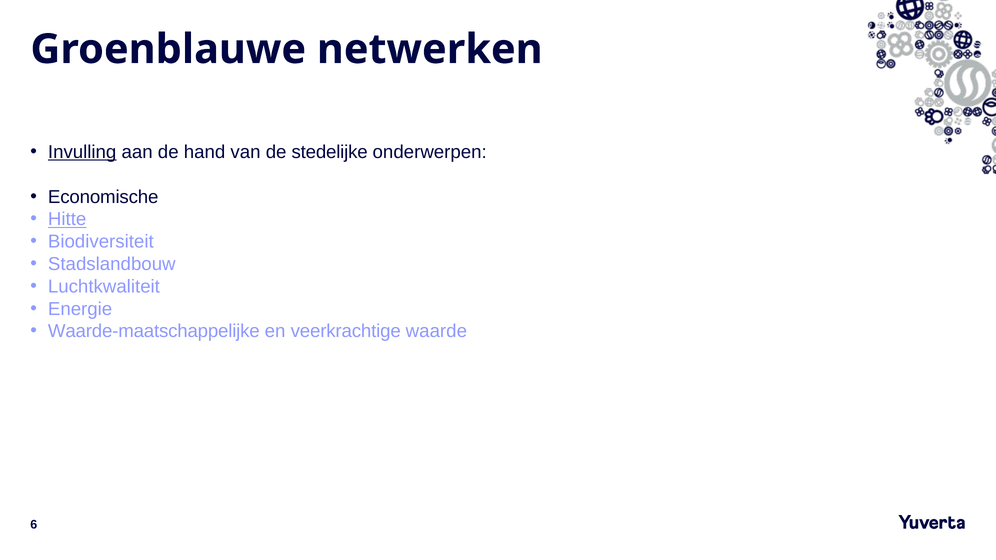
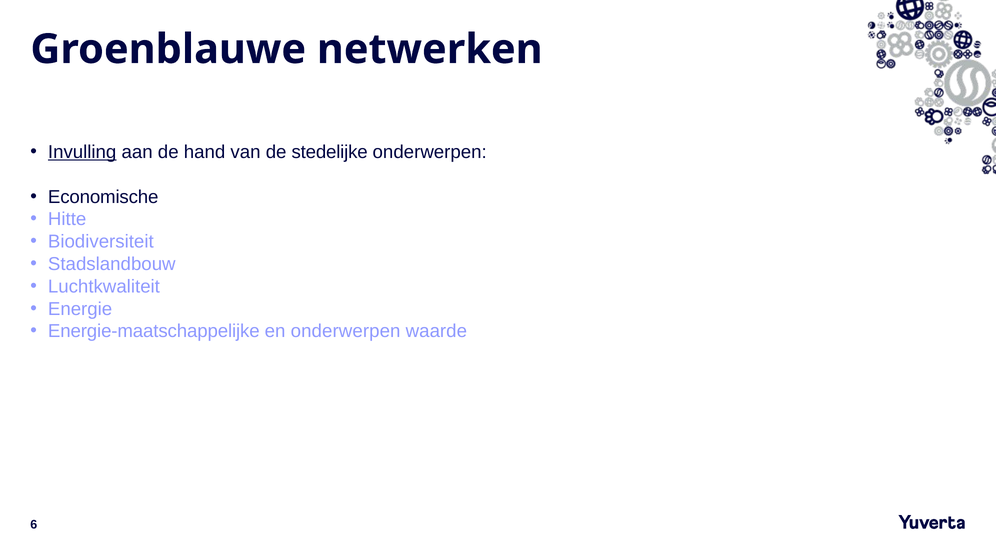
Hitte underline: present -> none (67, 219)
Waarde-maatschappelijke: Waarde-maatschappelijke -> Energie-maatschappelijke (154, 331)
en veerkrachtige: veerkrachtige -> onderwerpen (346, 331)
